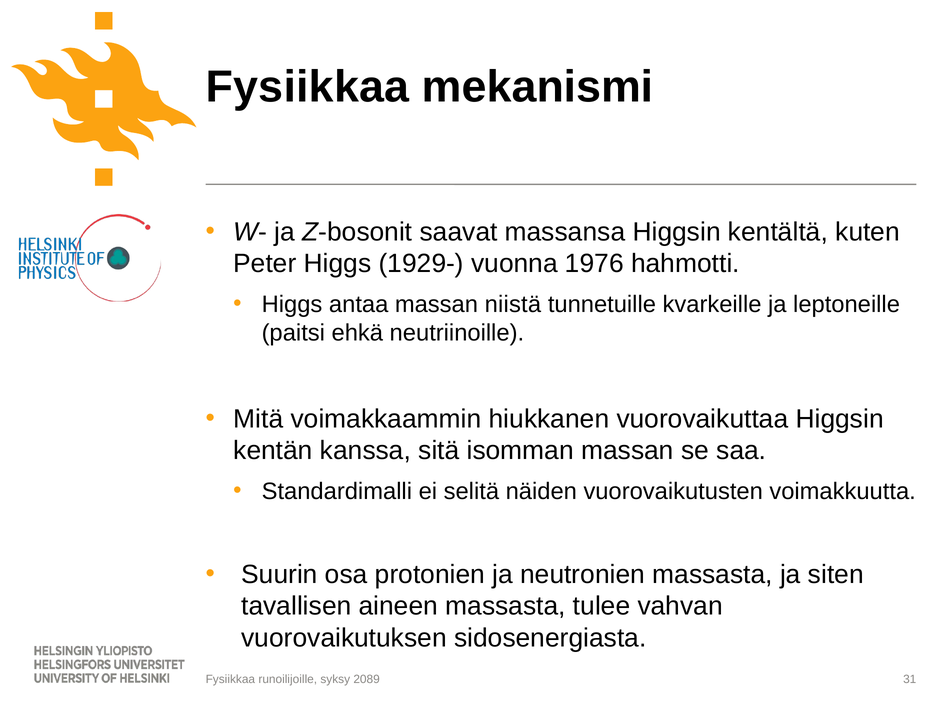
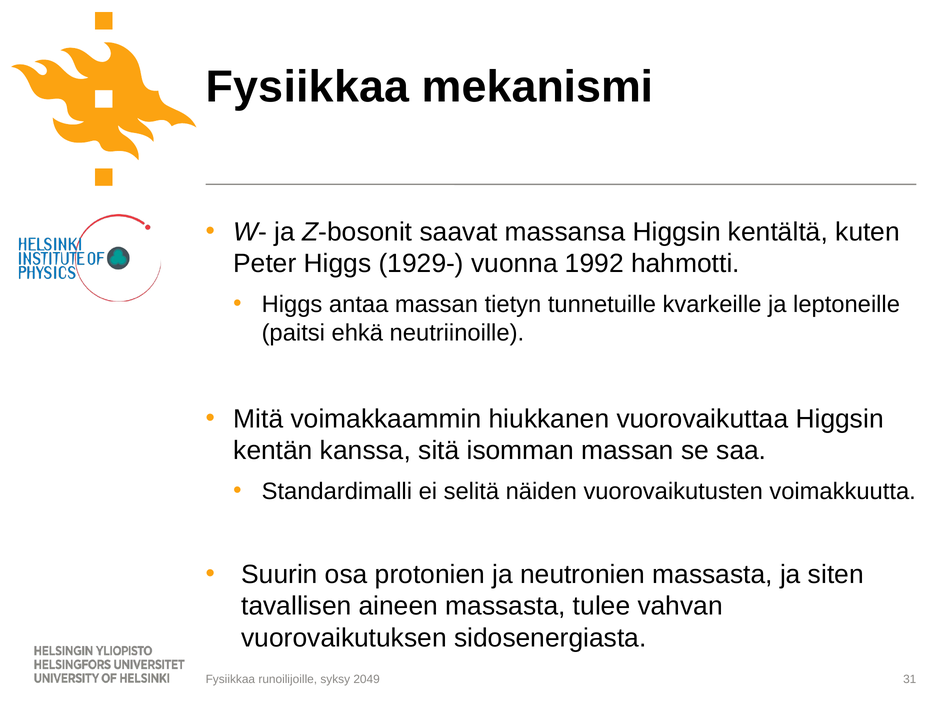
1976: 1976 -> 1992 (594, 264)
niistä: niistä -> tietyn (513, 304)
2089: 2089 -> 2049 (367, 679)
